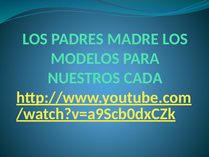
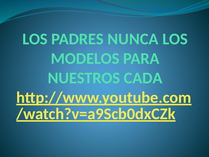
MADRE: MADRE -> NUNCA (133, 39)
